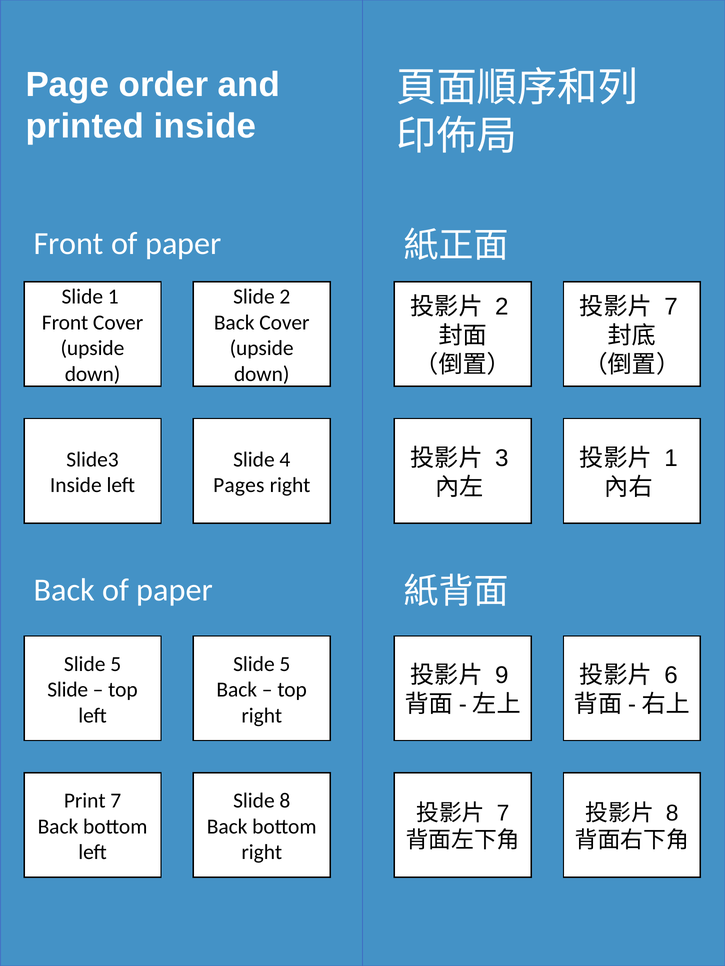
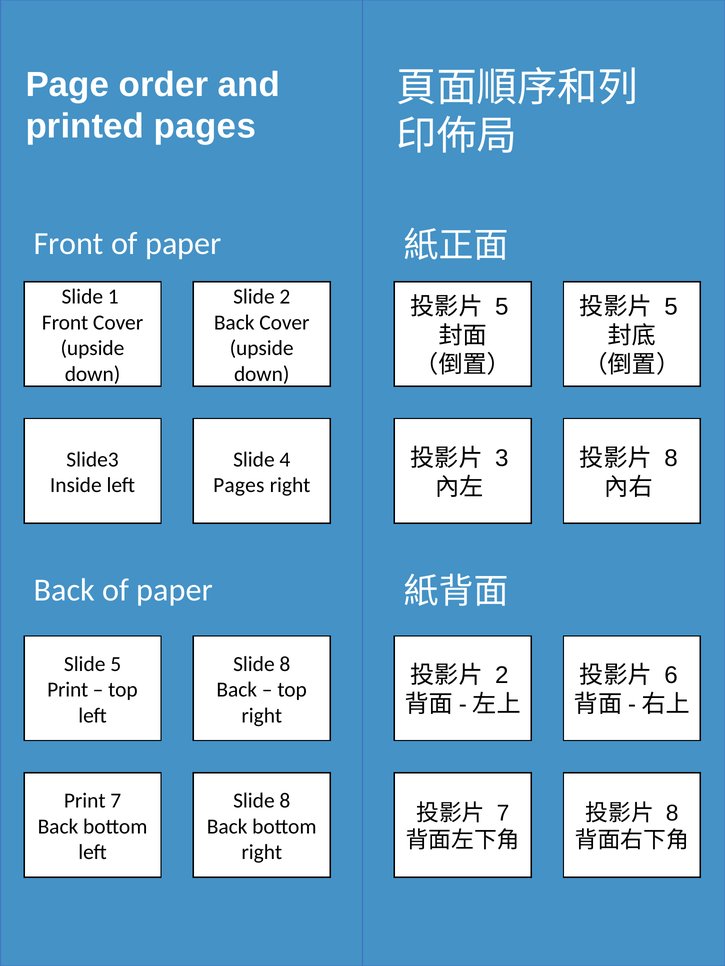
printed inside: inside -> pages (205, 126)
2: 2 -> 5 (502, 307)
7: 7 -> 5 (671, 307)
1: 1 -> 8 (671, 458)
5: 5 -> 8 (285, 664)
9: 9 -> 2 (502, 676)
Slide: Slide -> Print (68, 690)
